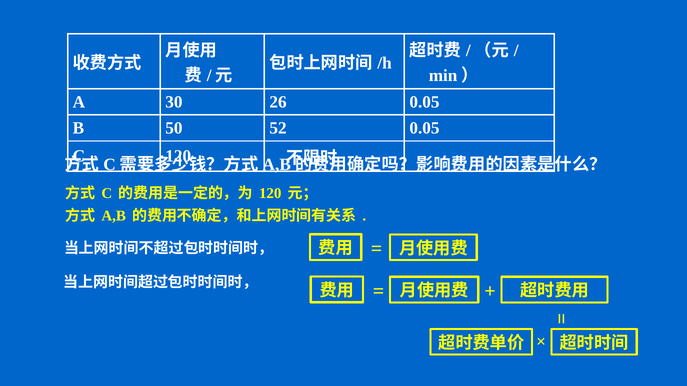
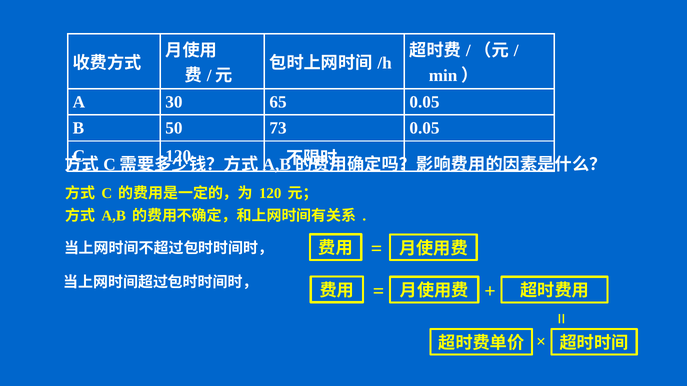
26: 26 -> 65 (278, 102)
52: 52 -> 73 (278, 128)
